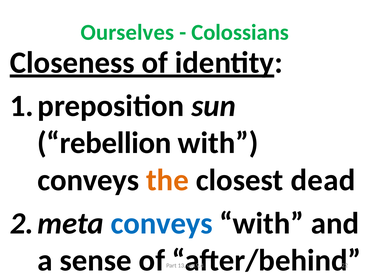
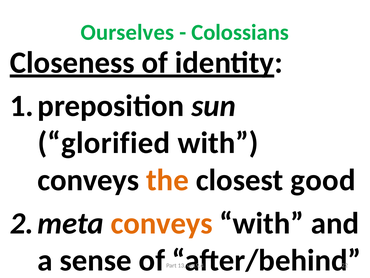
rebellion: rebellion -> glorified (104, 143)
dead: dead -> good (323, 180)
conveys colour: blue -> orange (162, 223)
